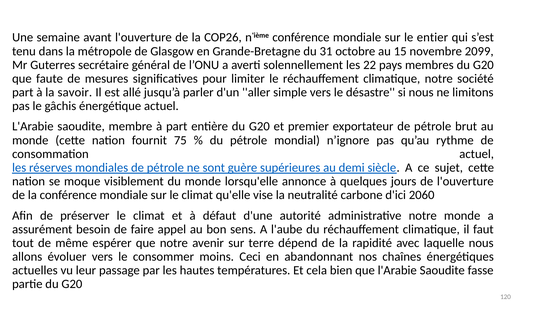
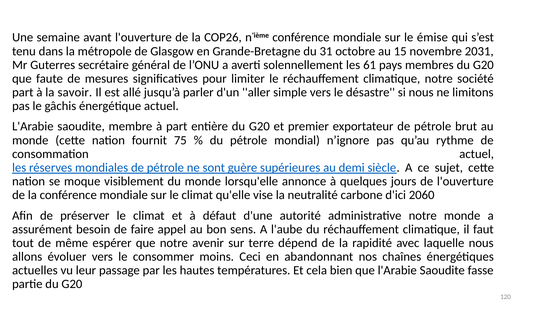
entier: entier -> émise (432, 37)
2099: 2099 -> 2031 (479, 51)
22: 22 -> 61 (370, 65)
